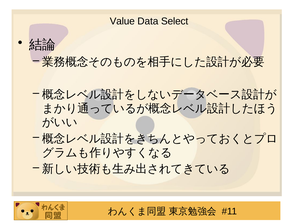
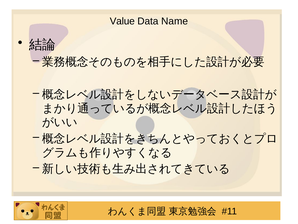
Select: Select -> Name (175, 21)
